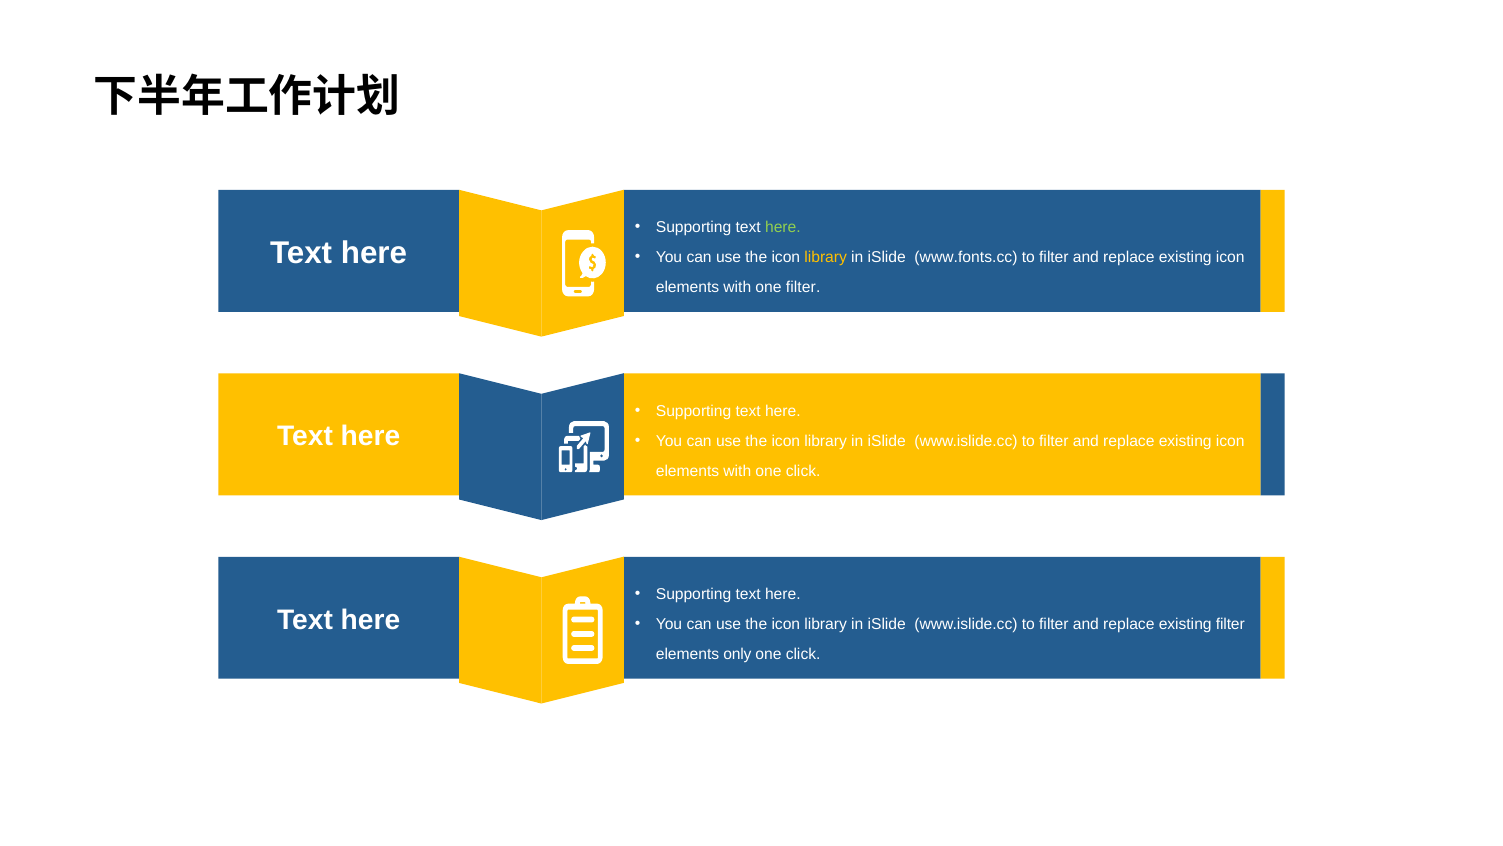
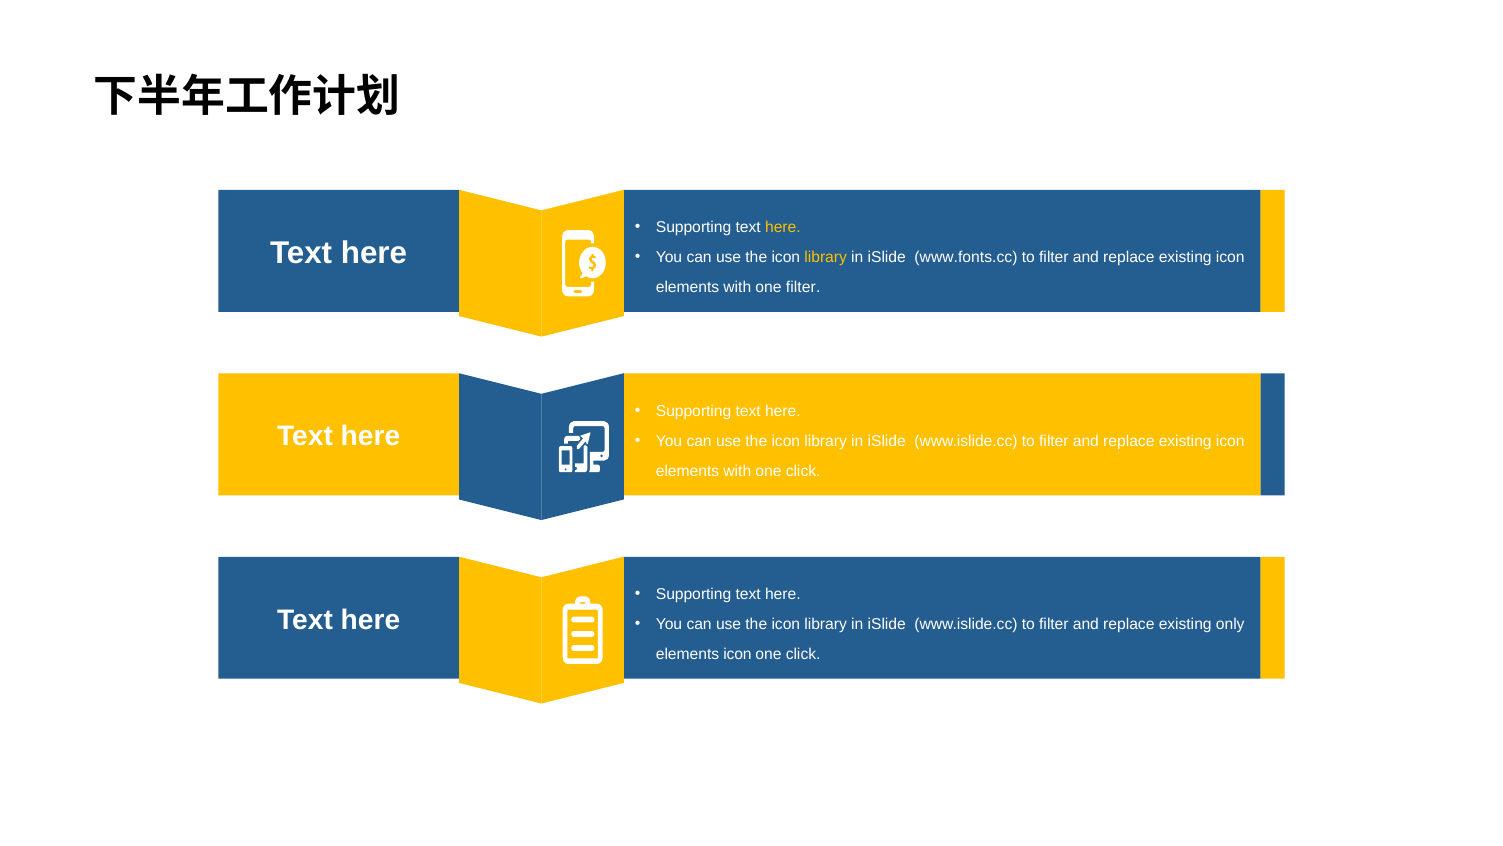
here colour: light green -> yellow (783, 227)
existing filter: filter -> only (1230, 624)
elements only: only -> icon (737, 654)
